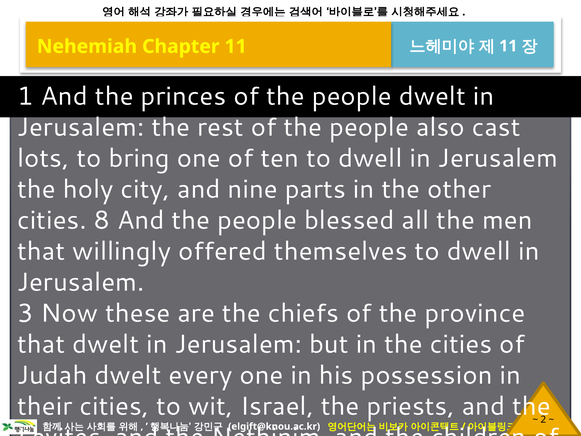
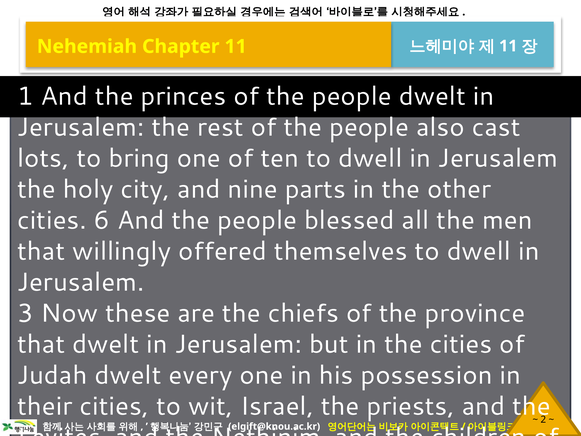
8: 8 -> 6 (102, 220)
